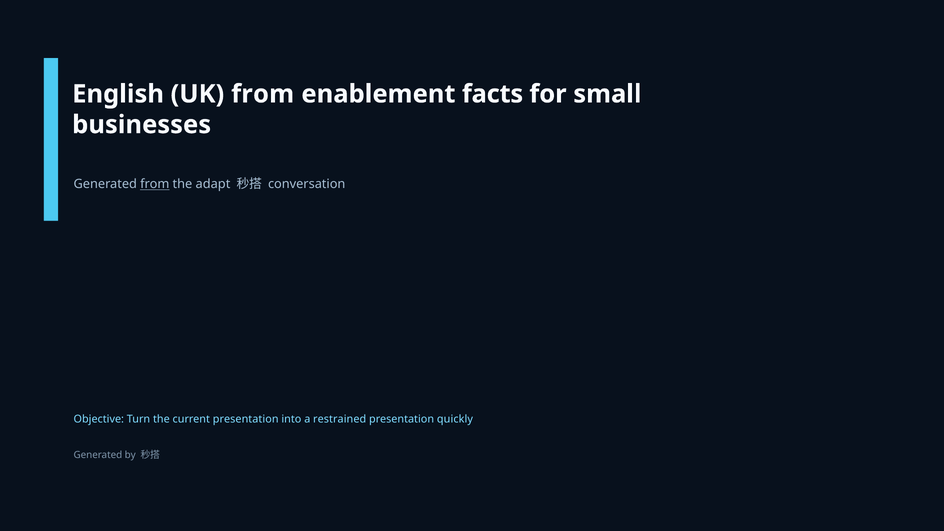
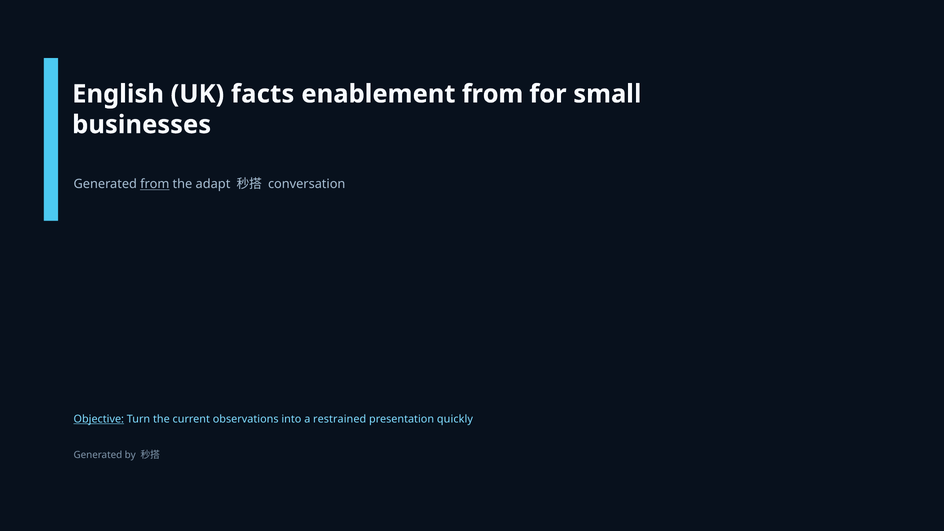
UK from: from -> facts (263, 94)
enablement facts: facts -> from (493, 94)
Objective underline: none -> present (99, 419)
current presentation: presentation -> observations (246, 419)
